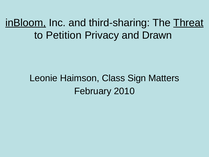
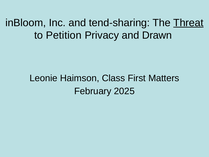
inBloom underline: present -> none (26, 23)
third-sharing: third-sharing -> tend-sharing (119, 23)
Sign: Sign -> First (137, 78)
2010: 2010 -> 2025 (124, 91)
